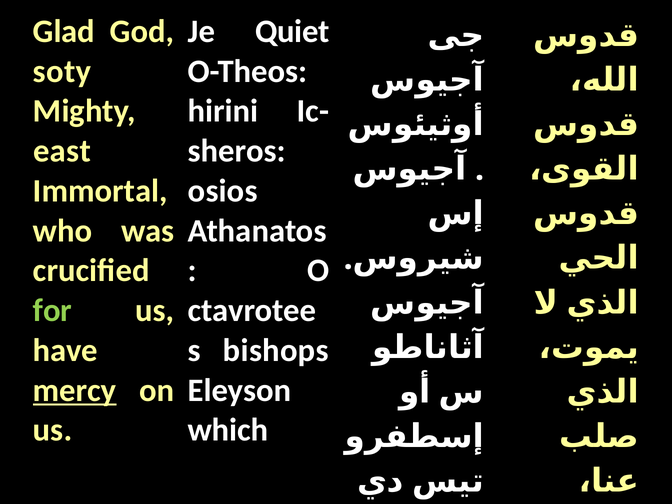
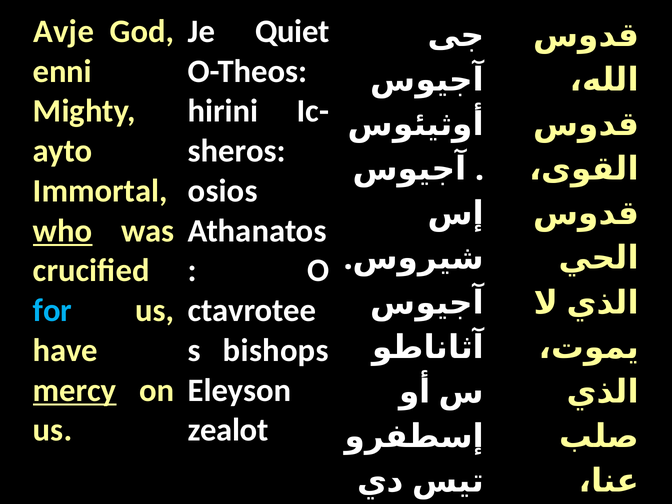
Glad: Glad -> Avje (64, 31)
soty: soty -> enni (62, 71)
east: east -> ayto (62, 151)
who underline: none -> present (63, 231)
for colour: light green -> light blue (53, 311)
which: which -> zealot (228, 430)
